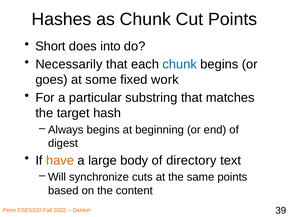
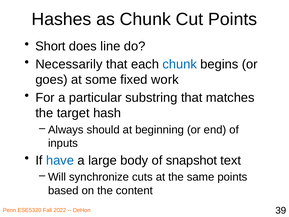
into: into -> line (110, 46)
Always begins: begins -> should (103, 130)
digest: digest -> inputs (63, 143)
have colour: orange -> blue (60, 160)
directory: directory -> snapshot (191, 160)
